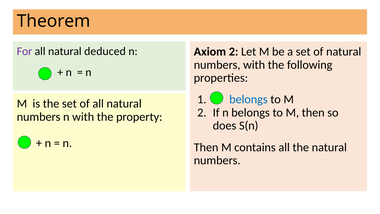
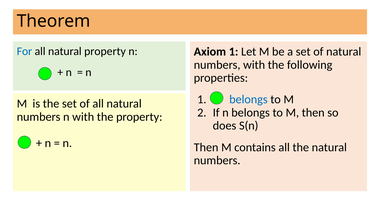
For colour: purple -> blue (24, 51)
natural deduced: deduced -> property (105, 51)
Axiom 2: 2 -> 1 (234, 52)
